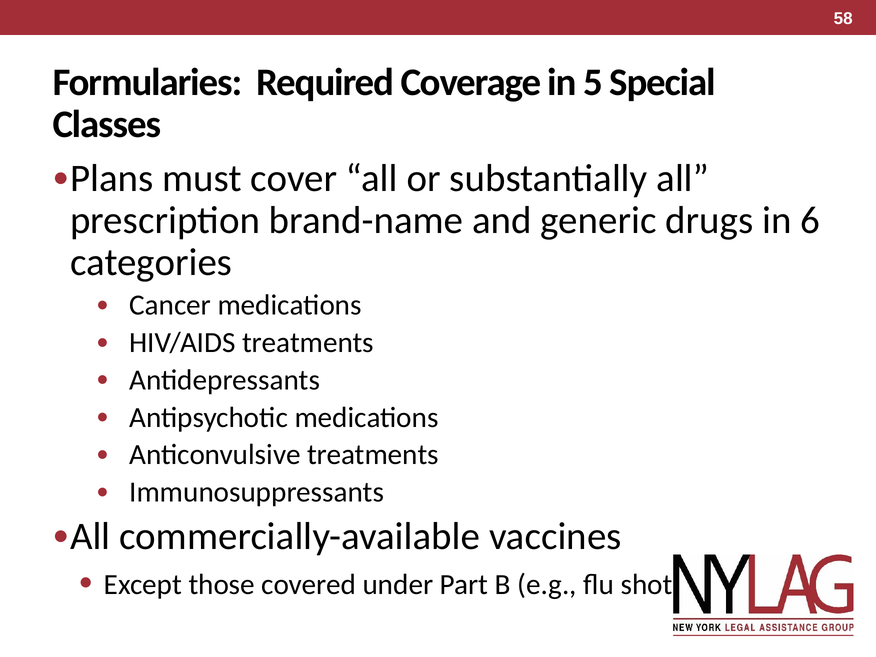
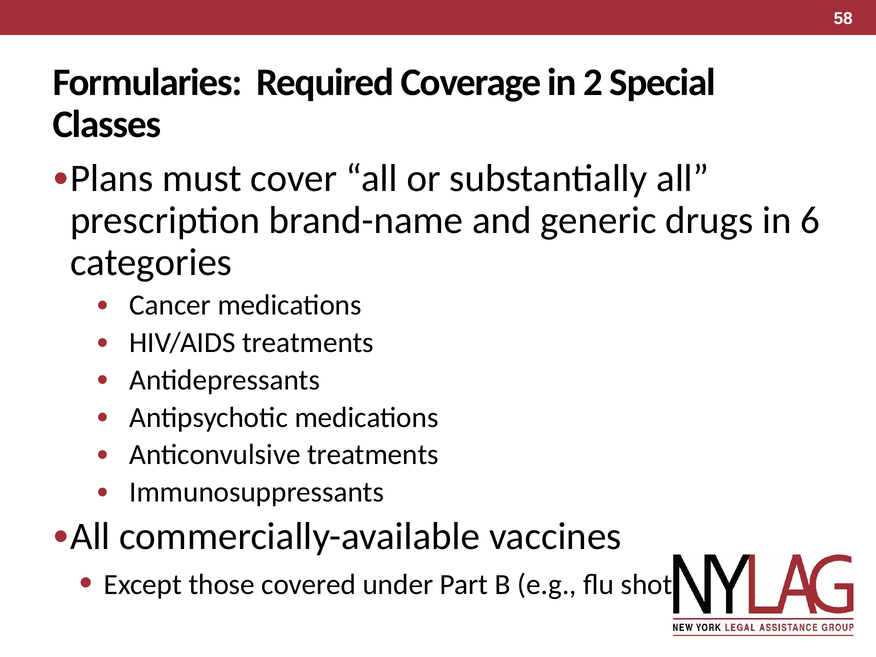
5: 5 -> 2 (593, 83)
